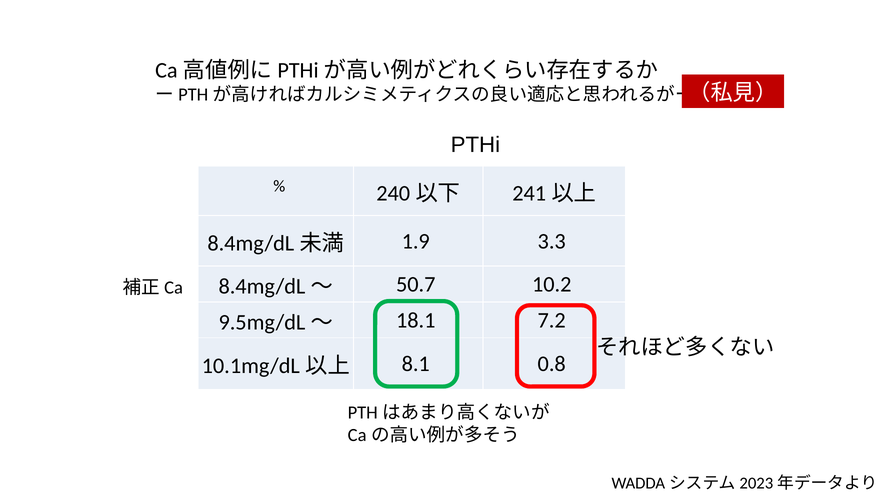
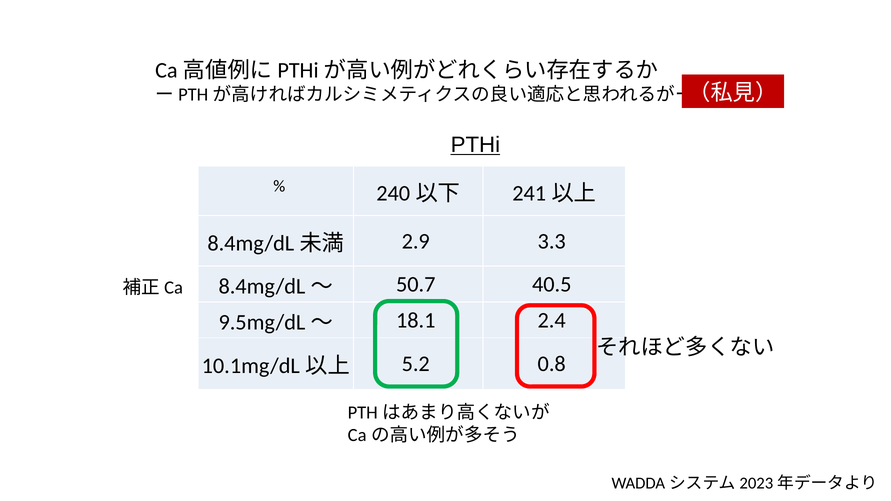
PTHi underline: none -> present (475, 145)
1.9: 1.9 -> 2.9 (416, 241)
10.2: 10.2 -> 40.5 (552, 285)
7.2: 7.2 -> 2.4 (552, 320)
8.1: 8.1 -> 5.2 (416, 364)
